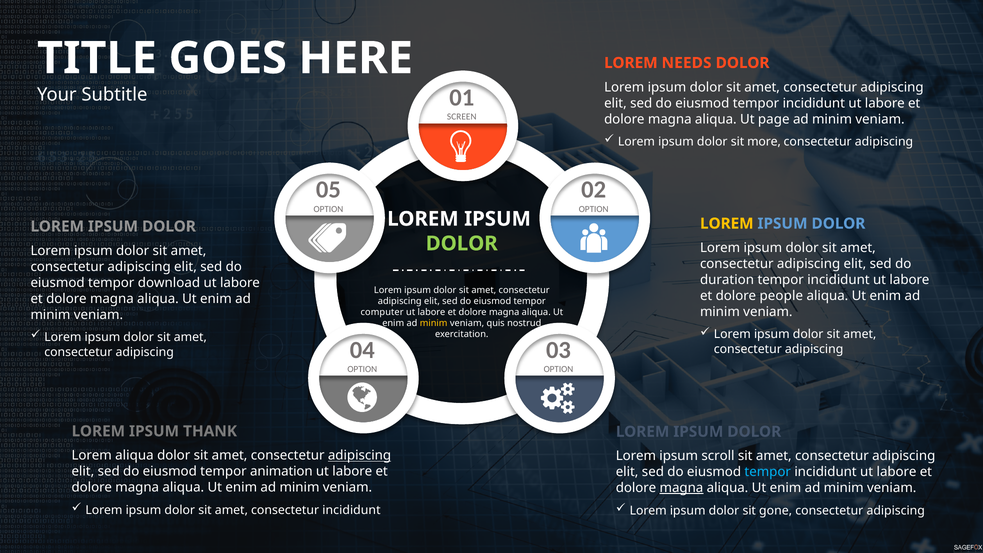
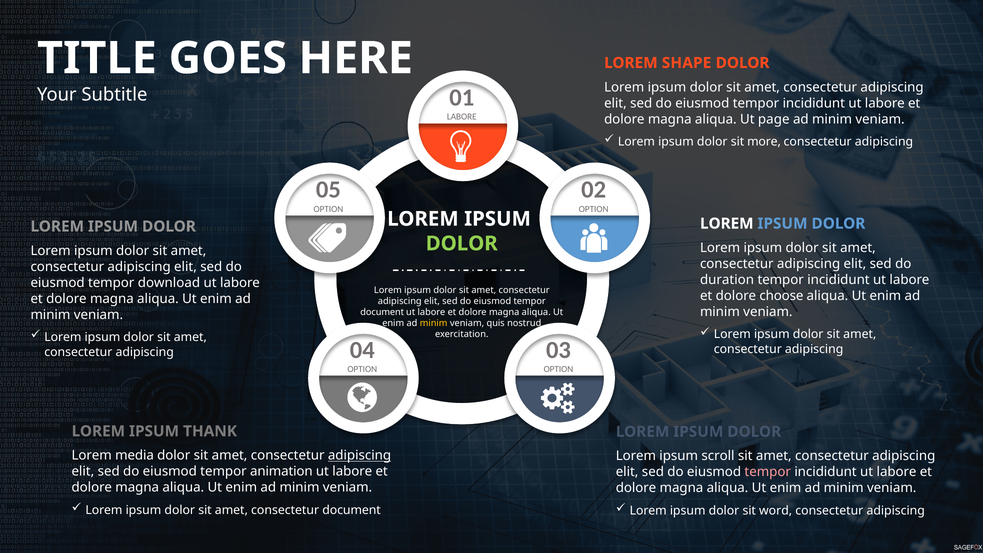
NEEDS: NEEDS -> SHAPE (687, 63)
SCREEN: SCREEN -> LABORE (462, 117)
LOREM colour: yellow -> white (727, 224)
people: people -> choose (781, 296)
computer: computer -> document (382, 312)
Lorem aliqua: aliqua -> media (135, 455)
tempor colour: light blue -> pink (768, 472)
magna underline: present -> none (681, 488)
consectetur incididunt: incididunt -> document (352, 510)
gone: gone -> word (776, 511)
